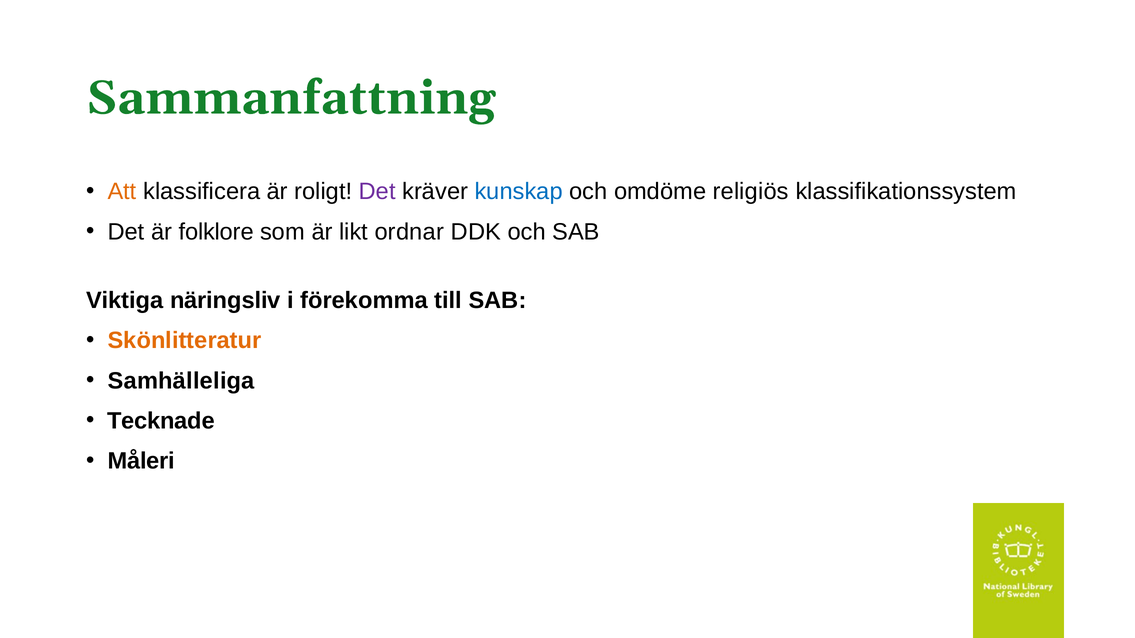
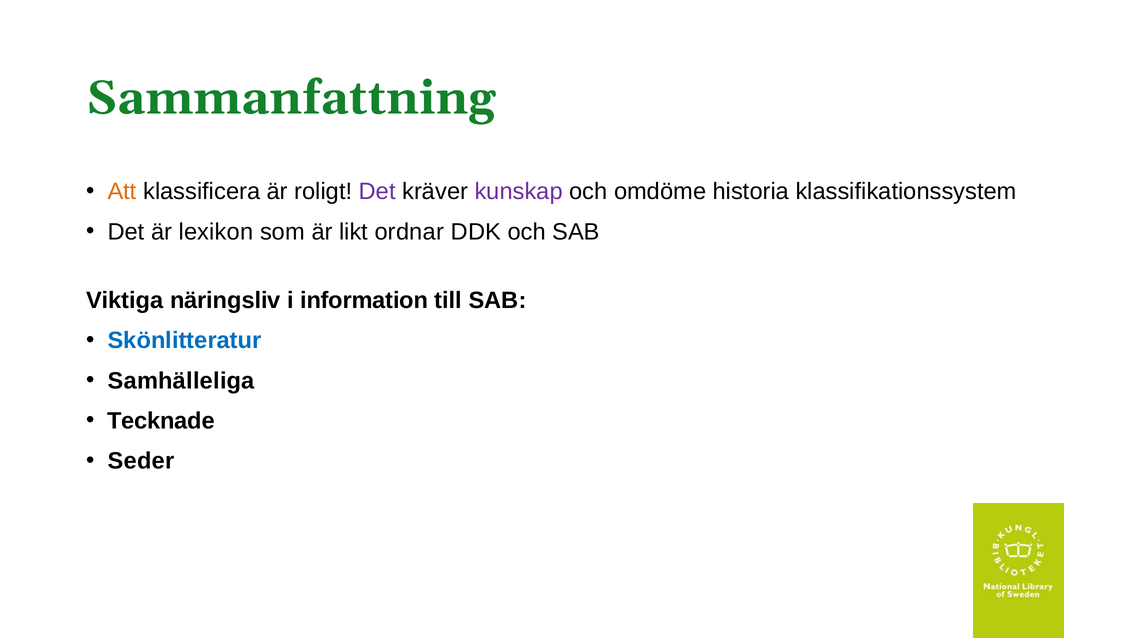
kunskap colour: blue -> purple (519, 192)
religiös: religiös -> historia (751, 192)
folklore: folklore -> lexikon (216, 232)
förekomma: förekomma -> information (364, 301)
Skönlitteratur colour: orange -> blue (185, 341)
Måleri: Måleri -> Seder (141, 461)
